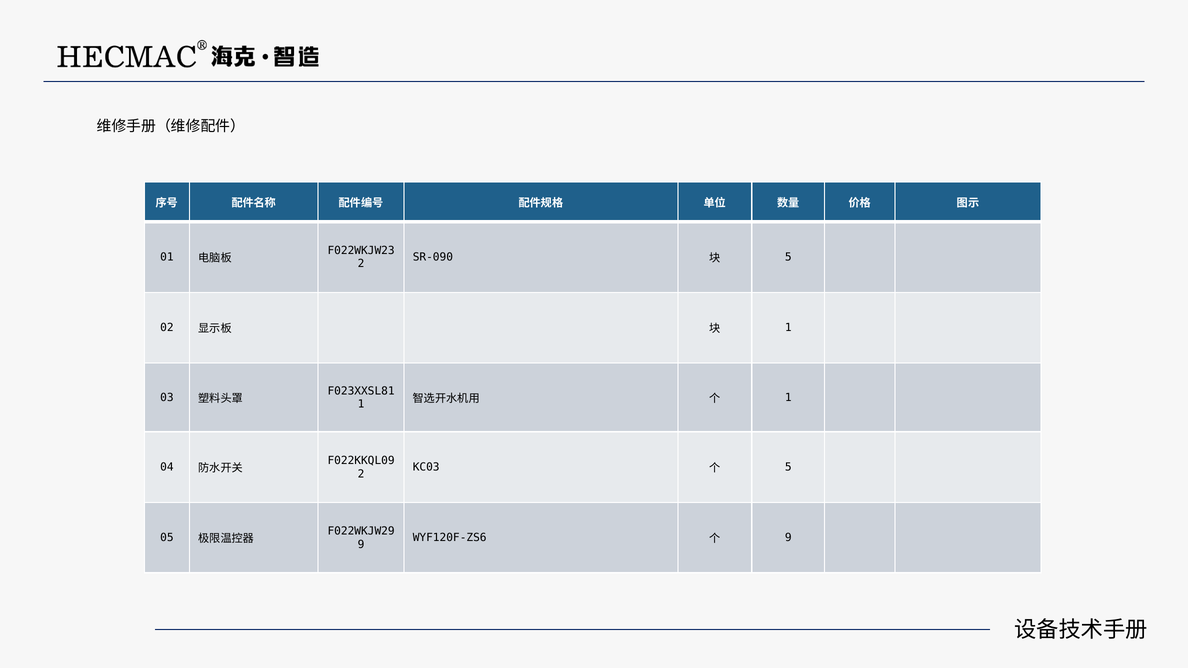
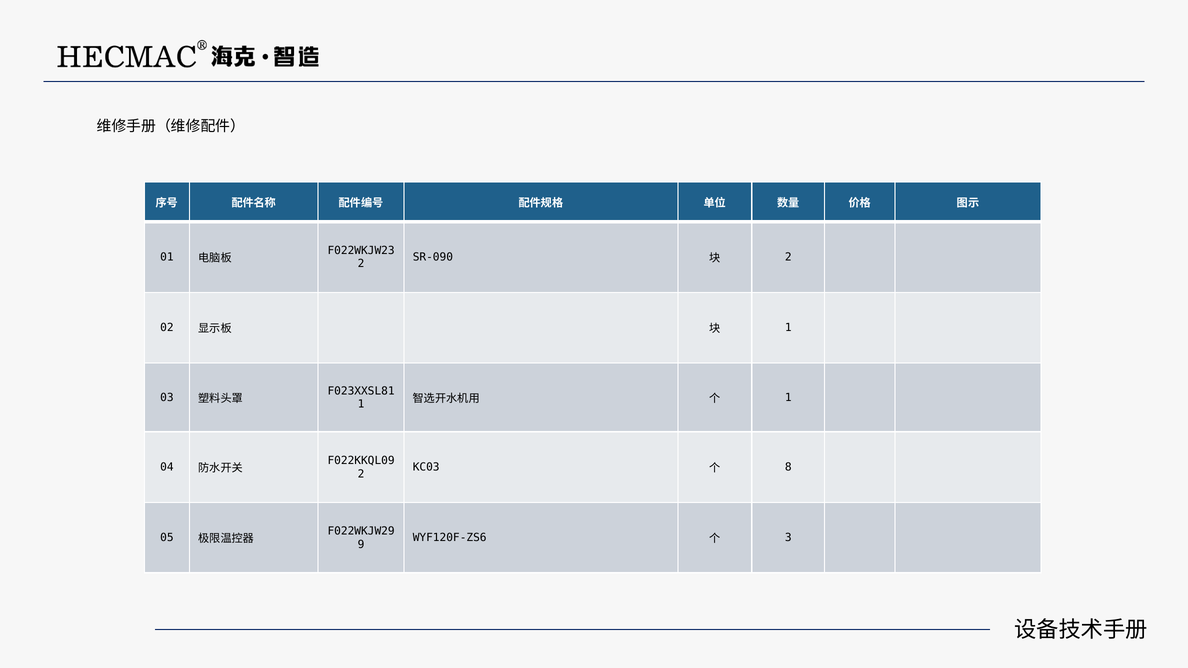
5: 5 -> 2 (788, 257)
5: 5 -> 8 (788, 467)
9: 9 -> 3 (788, 538)
